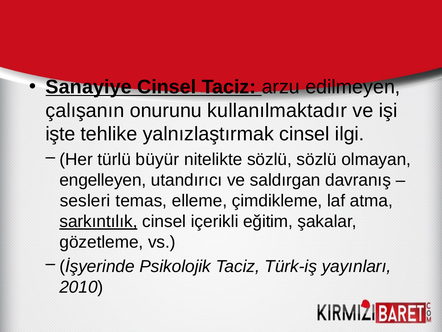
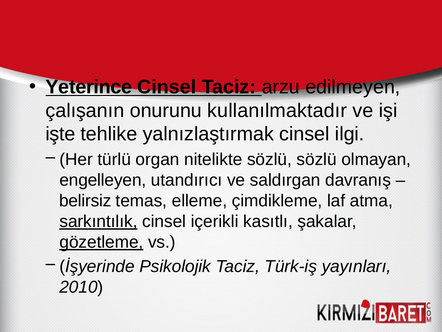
Sanayiye: Sanayiye -> Yeterince (89, 87)
büyür: büyür -> organ (158, 159)
sesleri: sesleri -> belirsiz (85, 201)
eğitim: eğitim -> kasıtlı (268, 221)
gözetleme underline: none -> present (101, 242)
